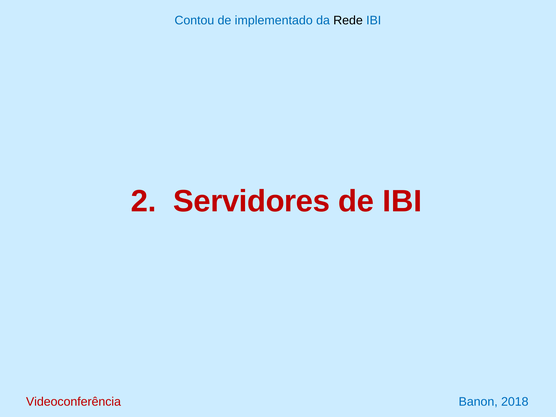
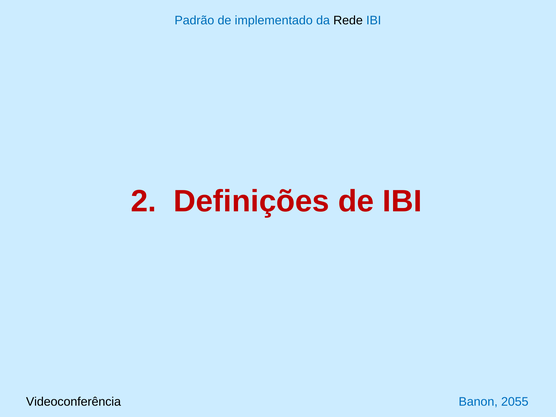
Contou: Contou -> Padrão (194, 20)
Servidores: Servidores -> Definições (251, 201)
Videoconferência colour: red -> black (74, 402)
2018: 2018 -> 2055 (515, 402)
